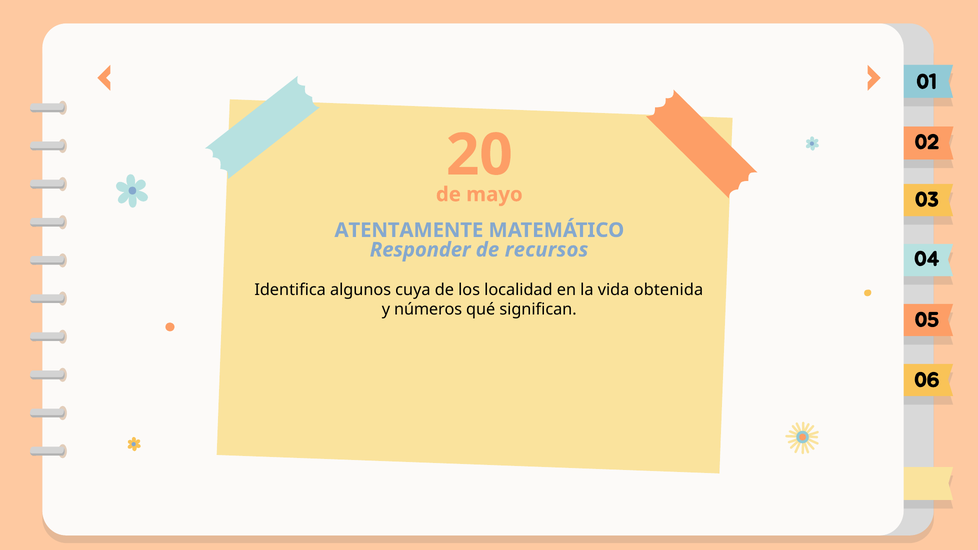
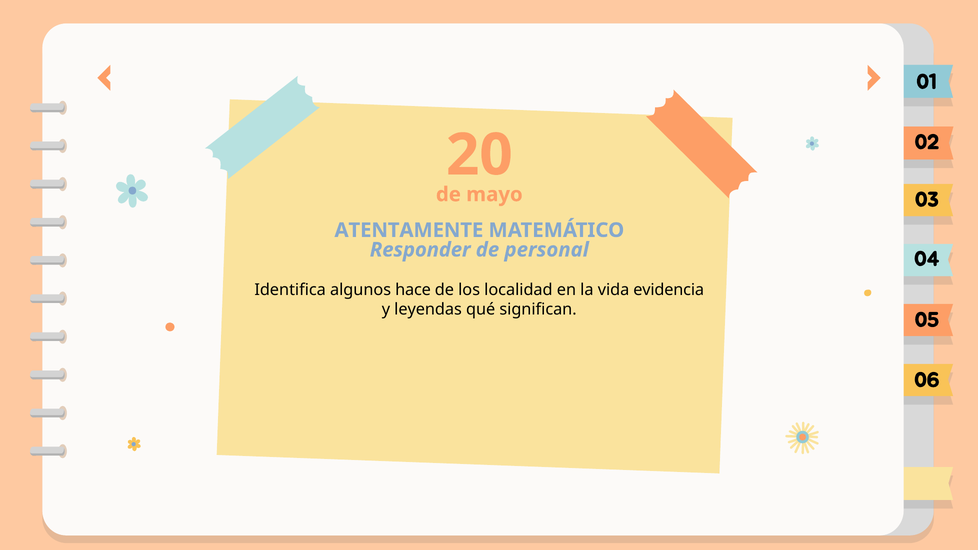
recursos: recursos -> personal (547, 250)
cuya: cuya -> hace (413, 290)
obtenida: obtenida -> evidencia (669, 290)
números: números -> leyendas (428, 309)
